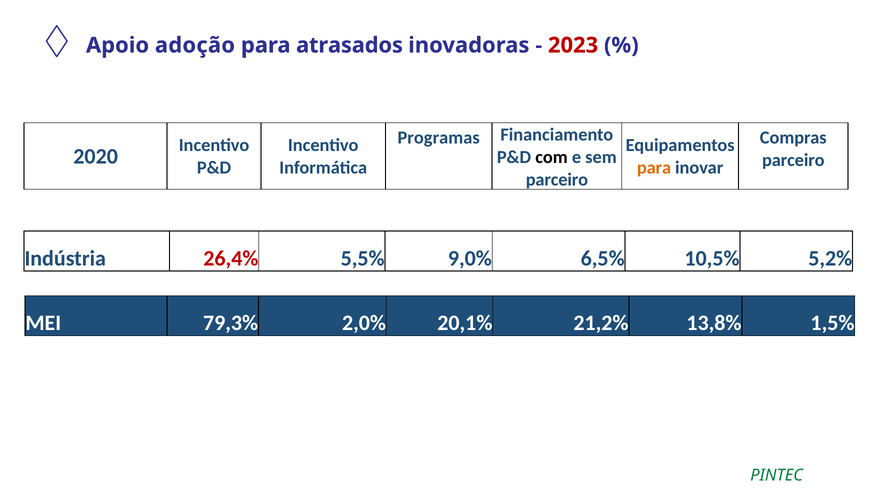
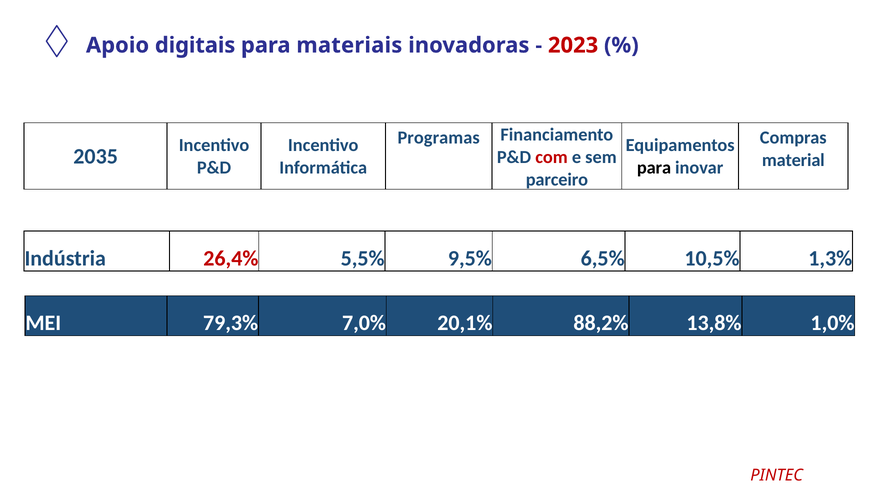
adoção: adoção -> digitais (195, 45)
atrasados: atrasados -> materiais (349, 45)
2020: 2020 -> 2035 (96, 156)
com colour: black -> red (551, 157)
parceiro: parceiro -> material (793, 160)
para colour: orange -> black (654, 168)
9,0%: 9,0% -> 9,5% (470, 258)
5,2%: 5,2% -> 1,3% (830, 258)
2,0%: 2,0% -> 7,0% (364, 323)
21,2%: 21,2% -> 88,2% (601, 323)
1,5%: 1,5% -> 1,0% (832, 323)
PINTEC colour: green -> red (777, 475)
